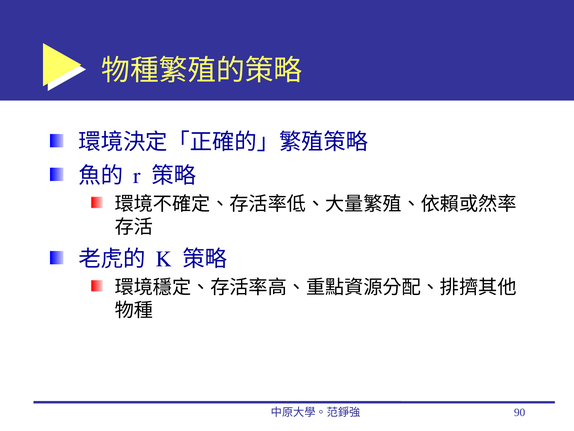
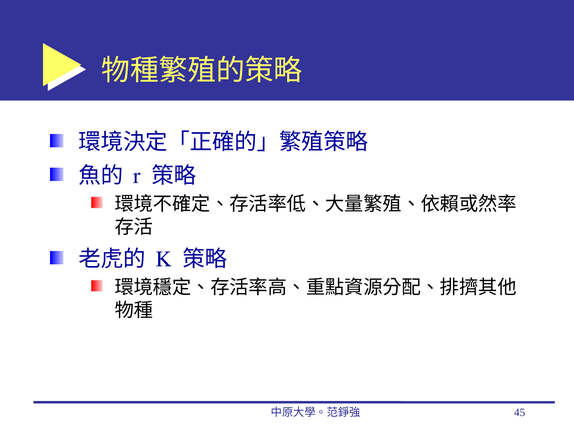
90: 90 -> 45 (520, 412)
